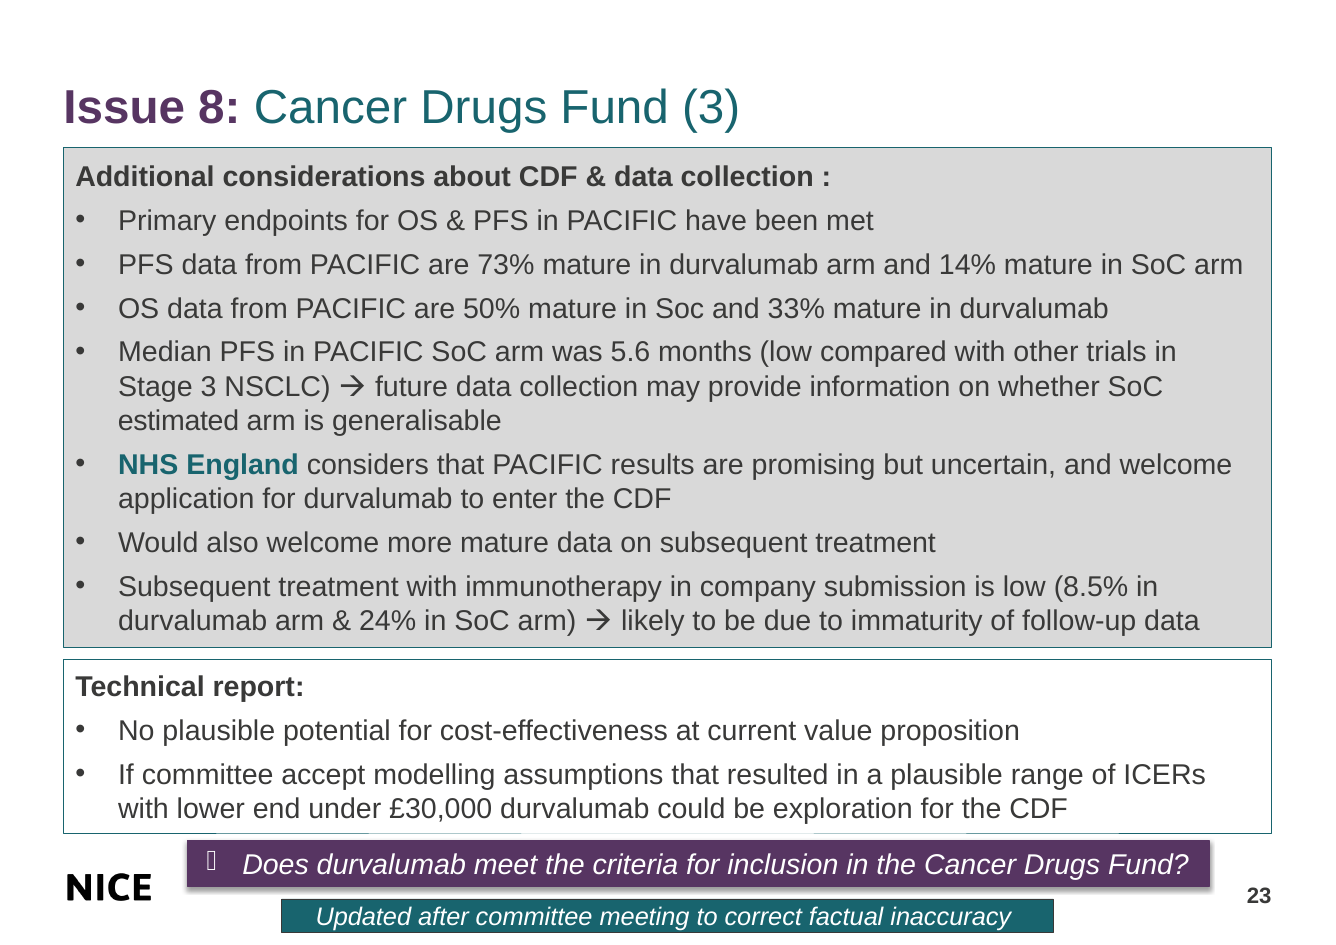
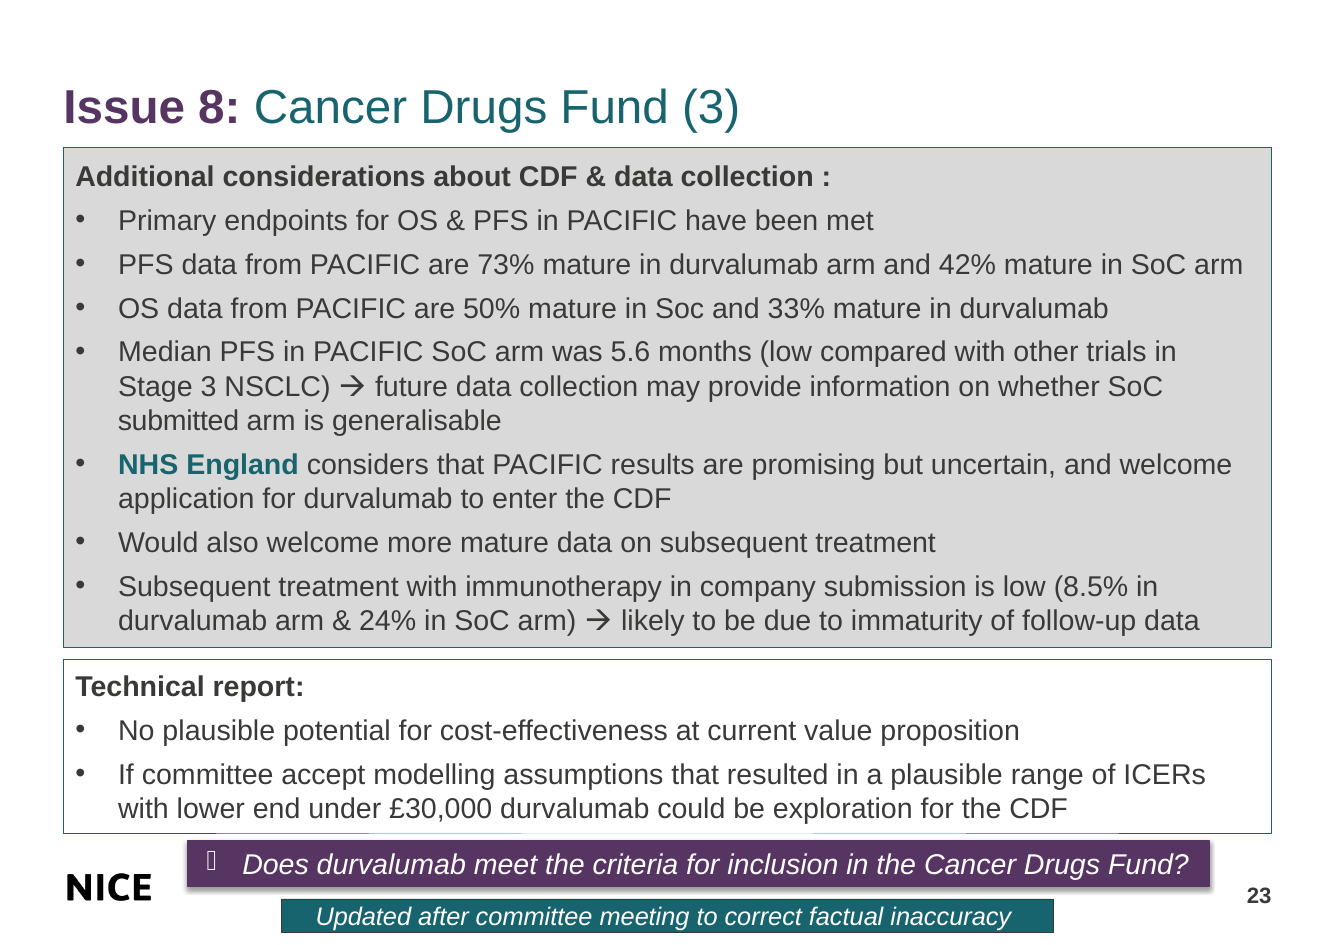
14%: 14% -> 42% (967, 265)
estimated: estimated -> submitted (178, 421)
